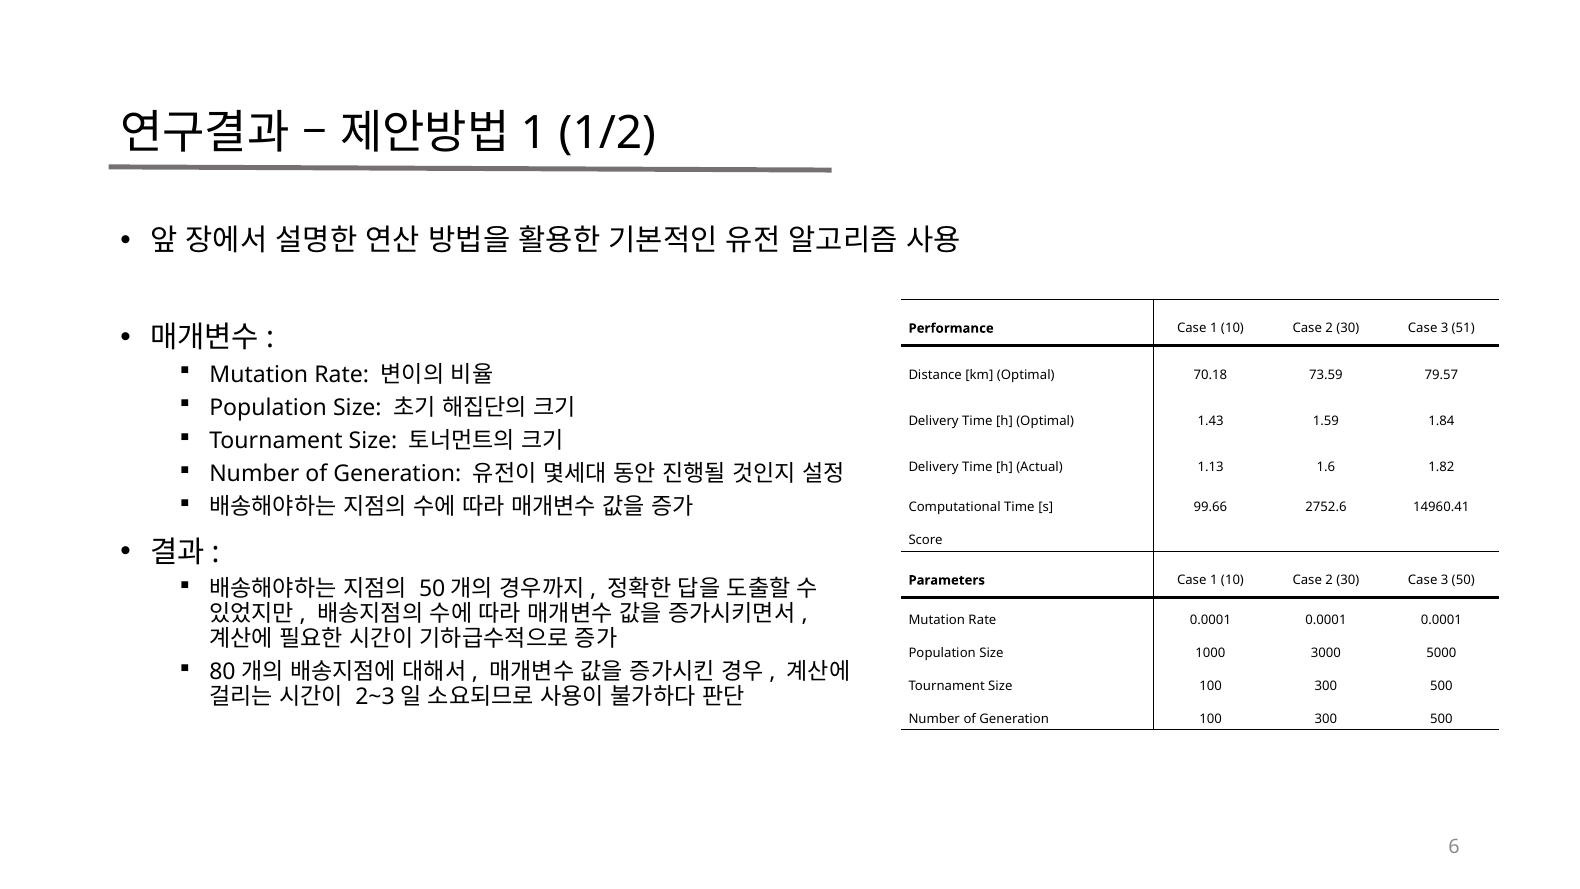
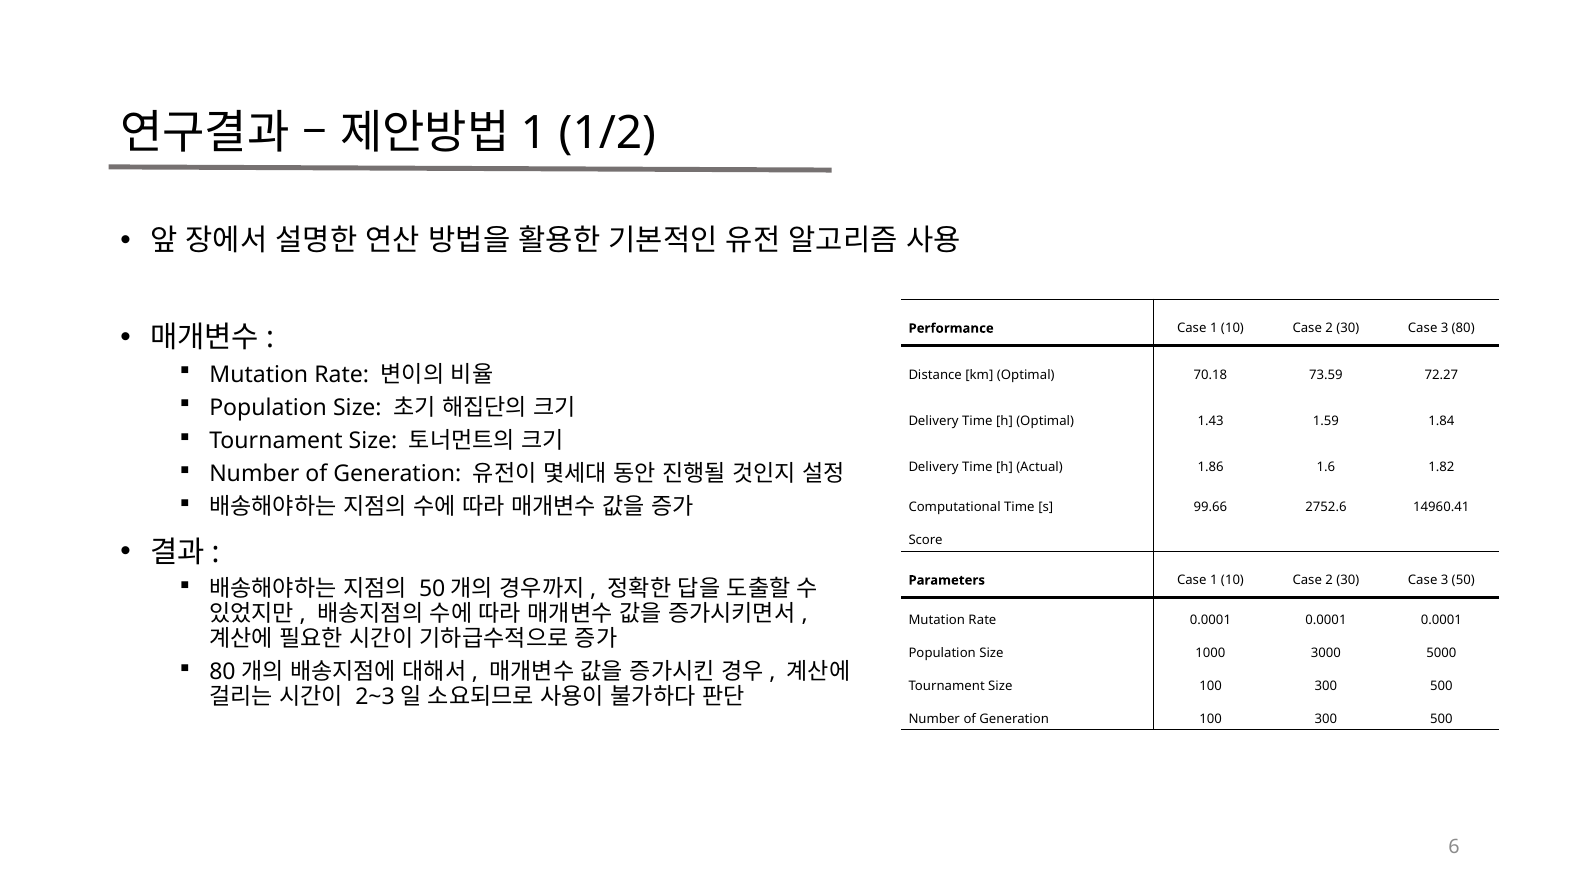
51: 51 -> 80 (1463, 328)
79.57: 79.57 -> 72.27 (1441, 375)
1.13: 1.13 -> 1.86 (1211, 468)
